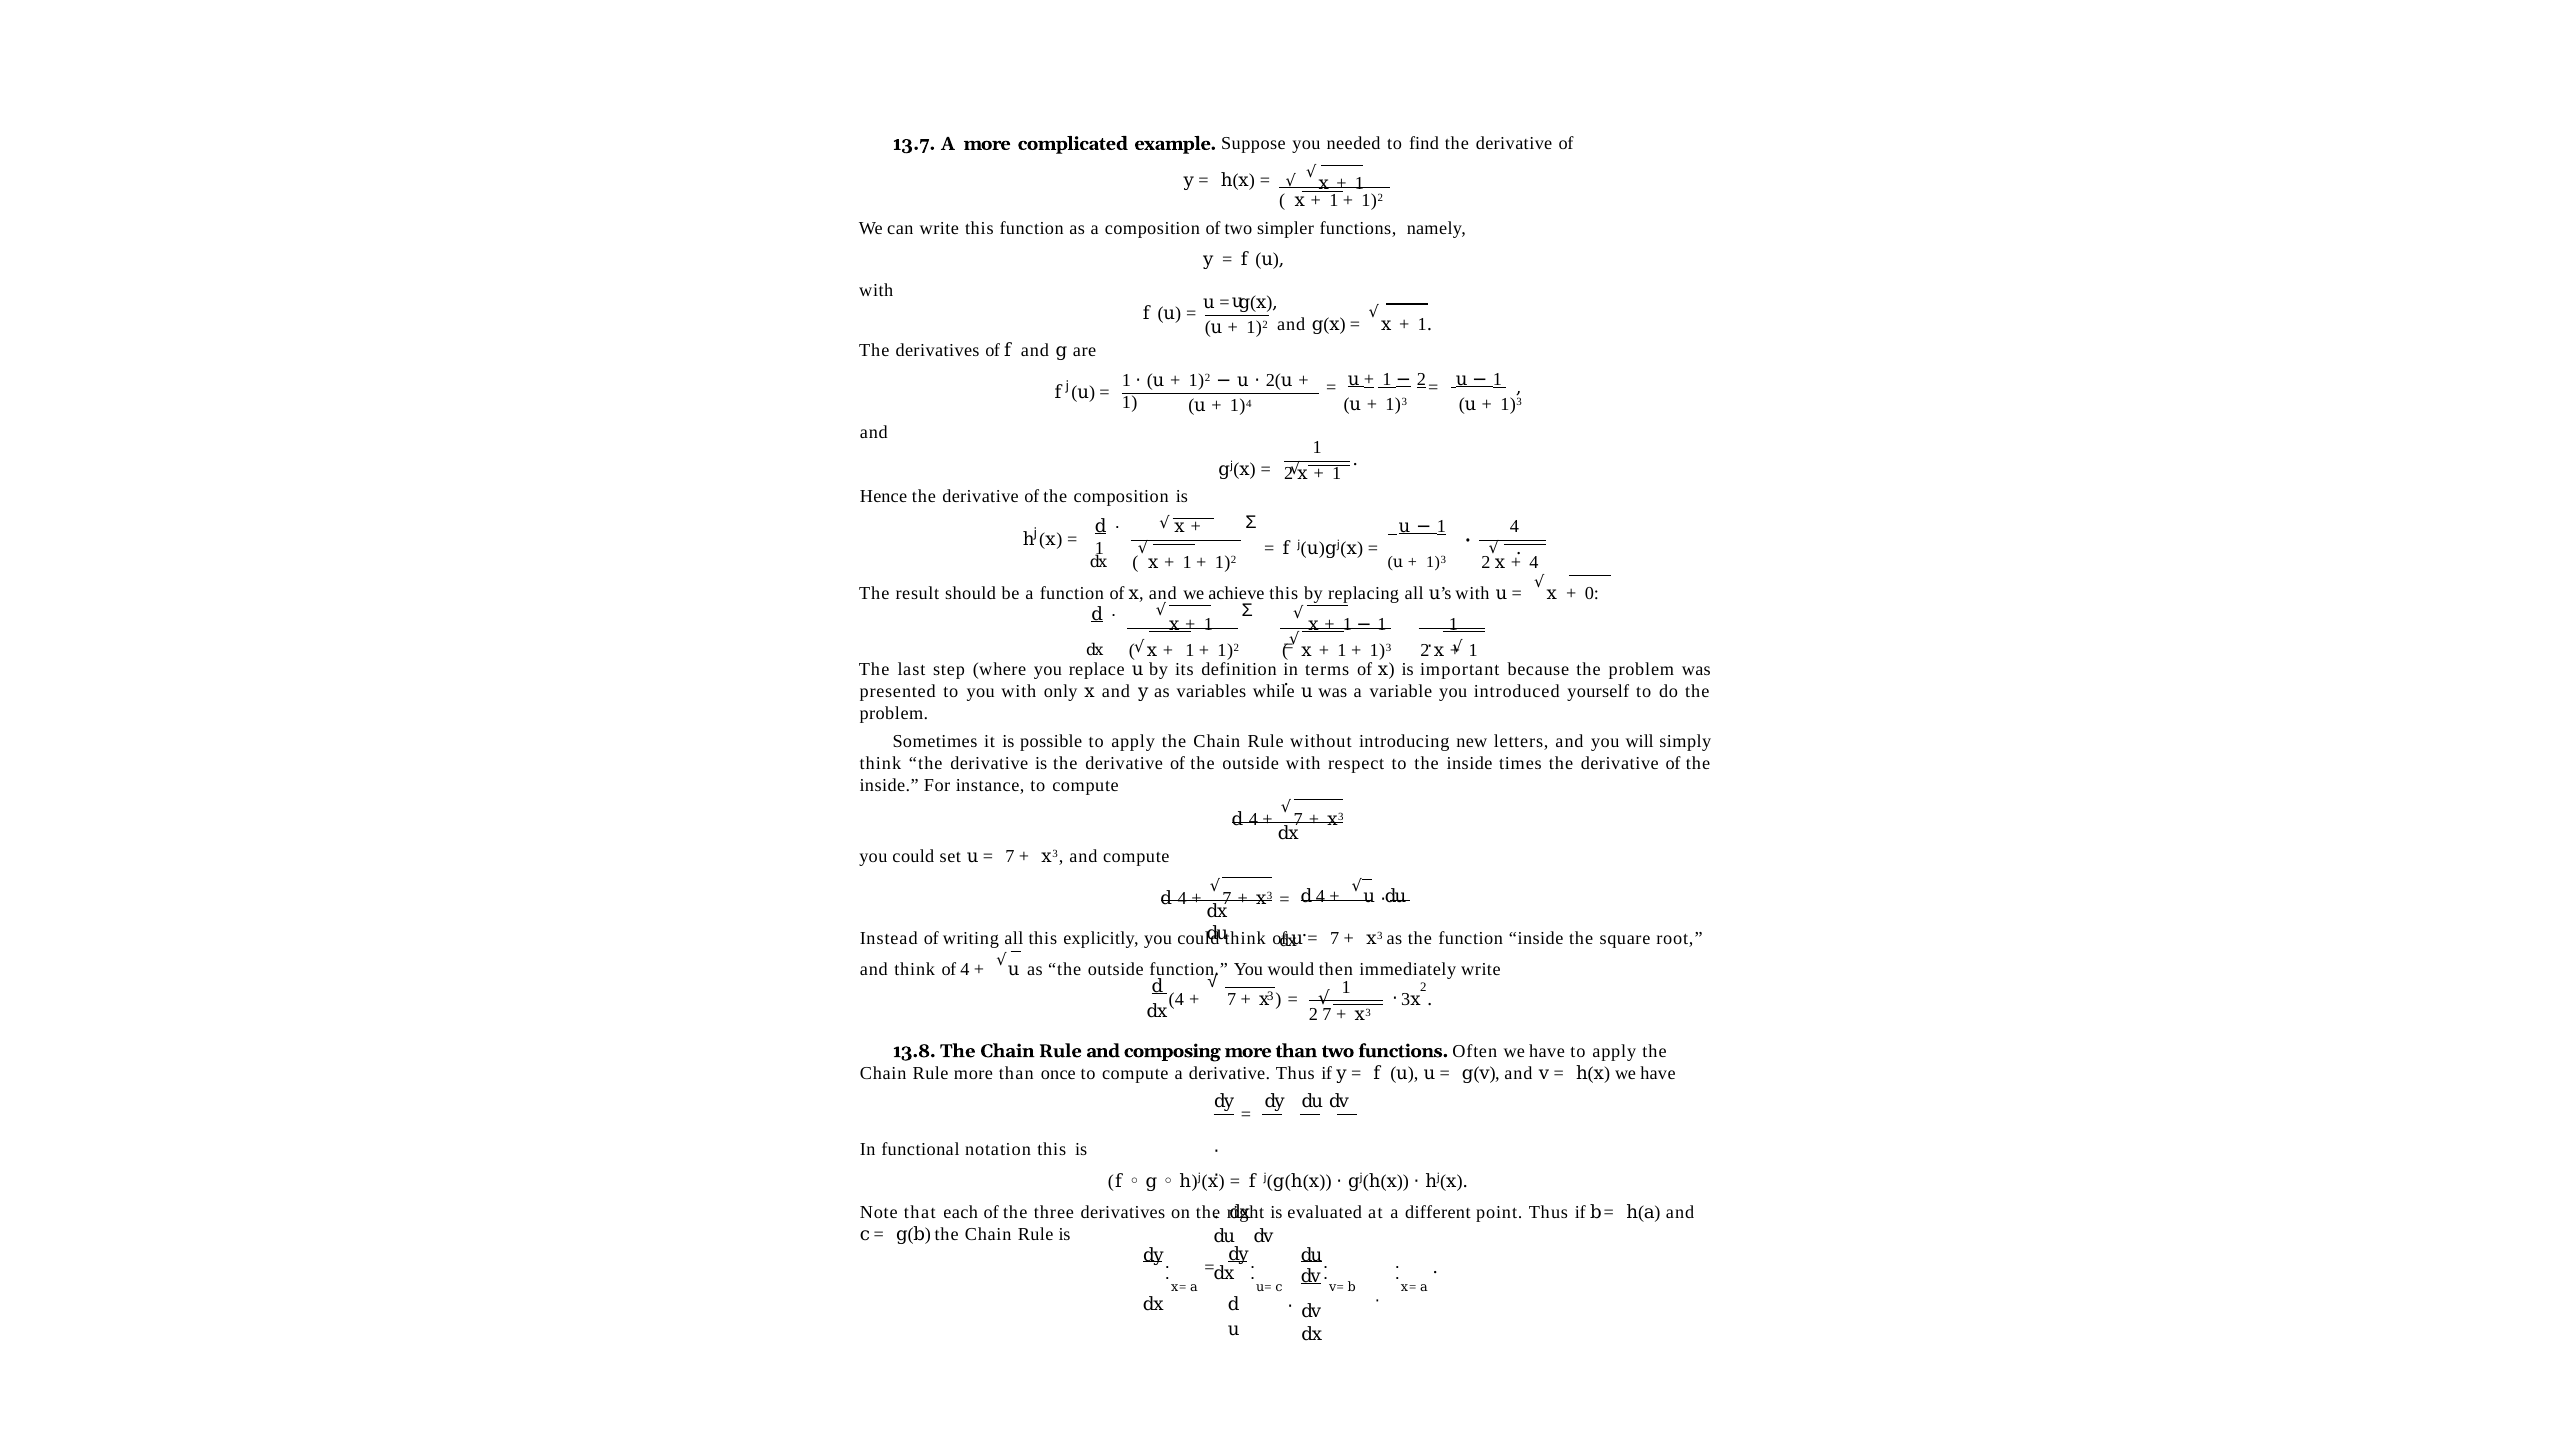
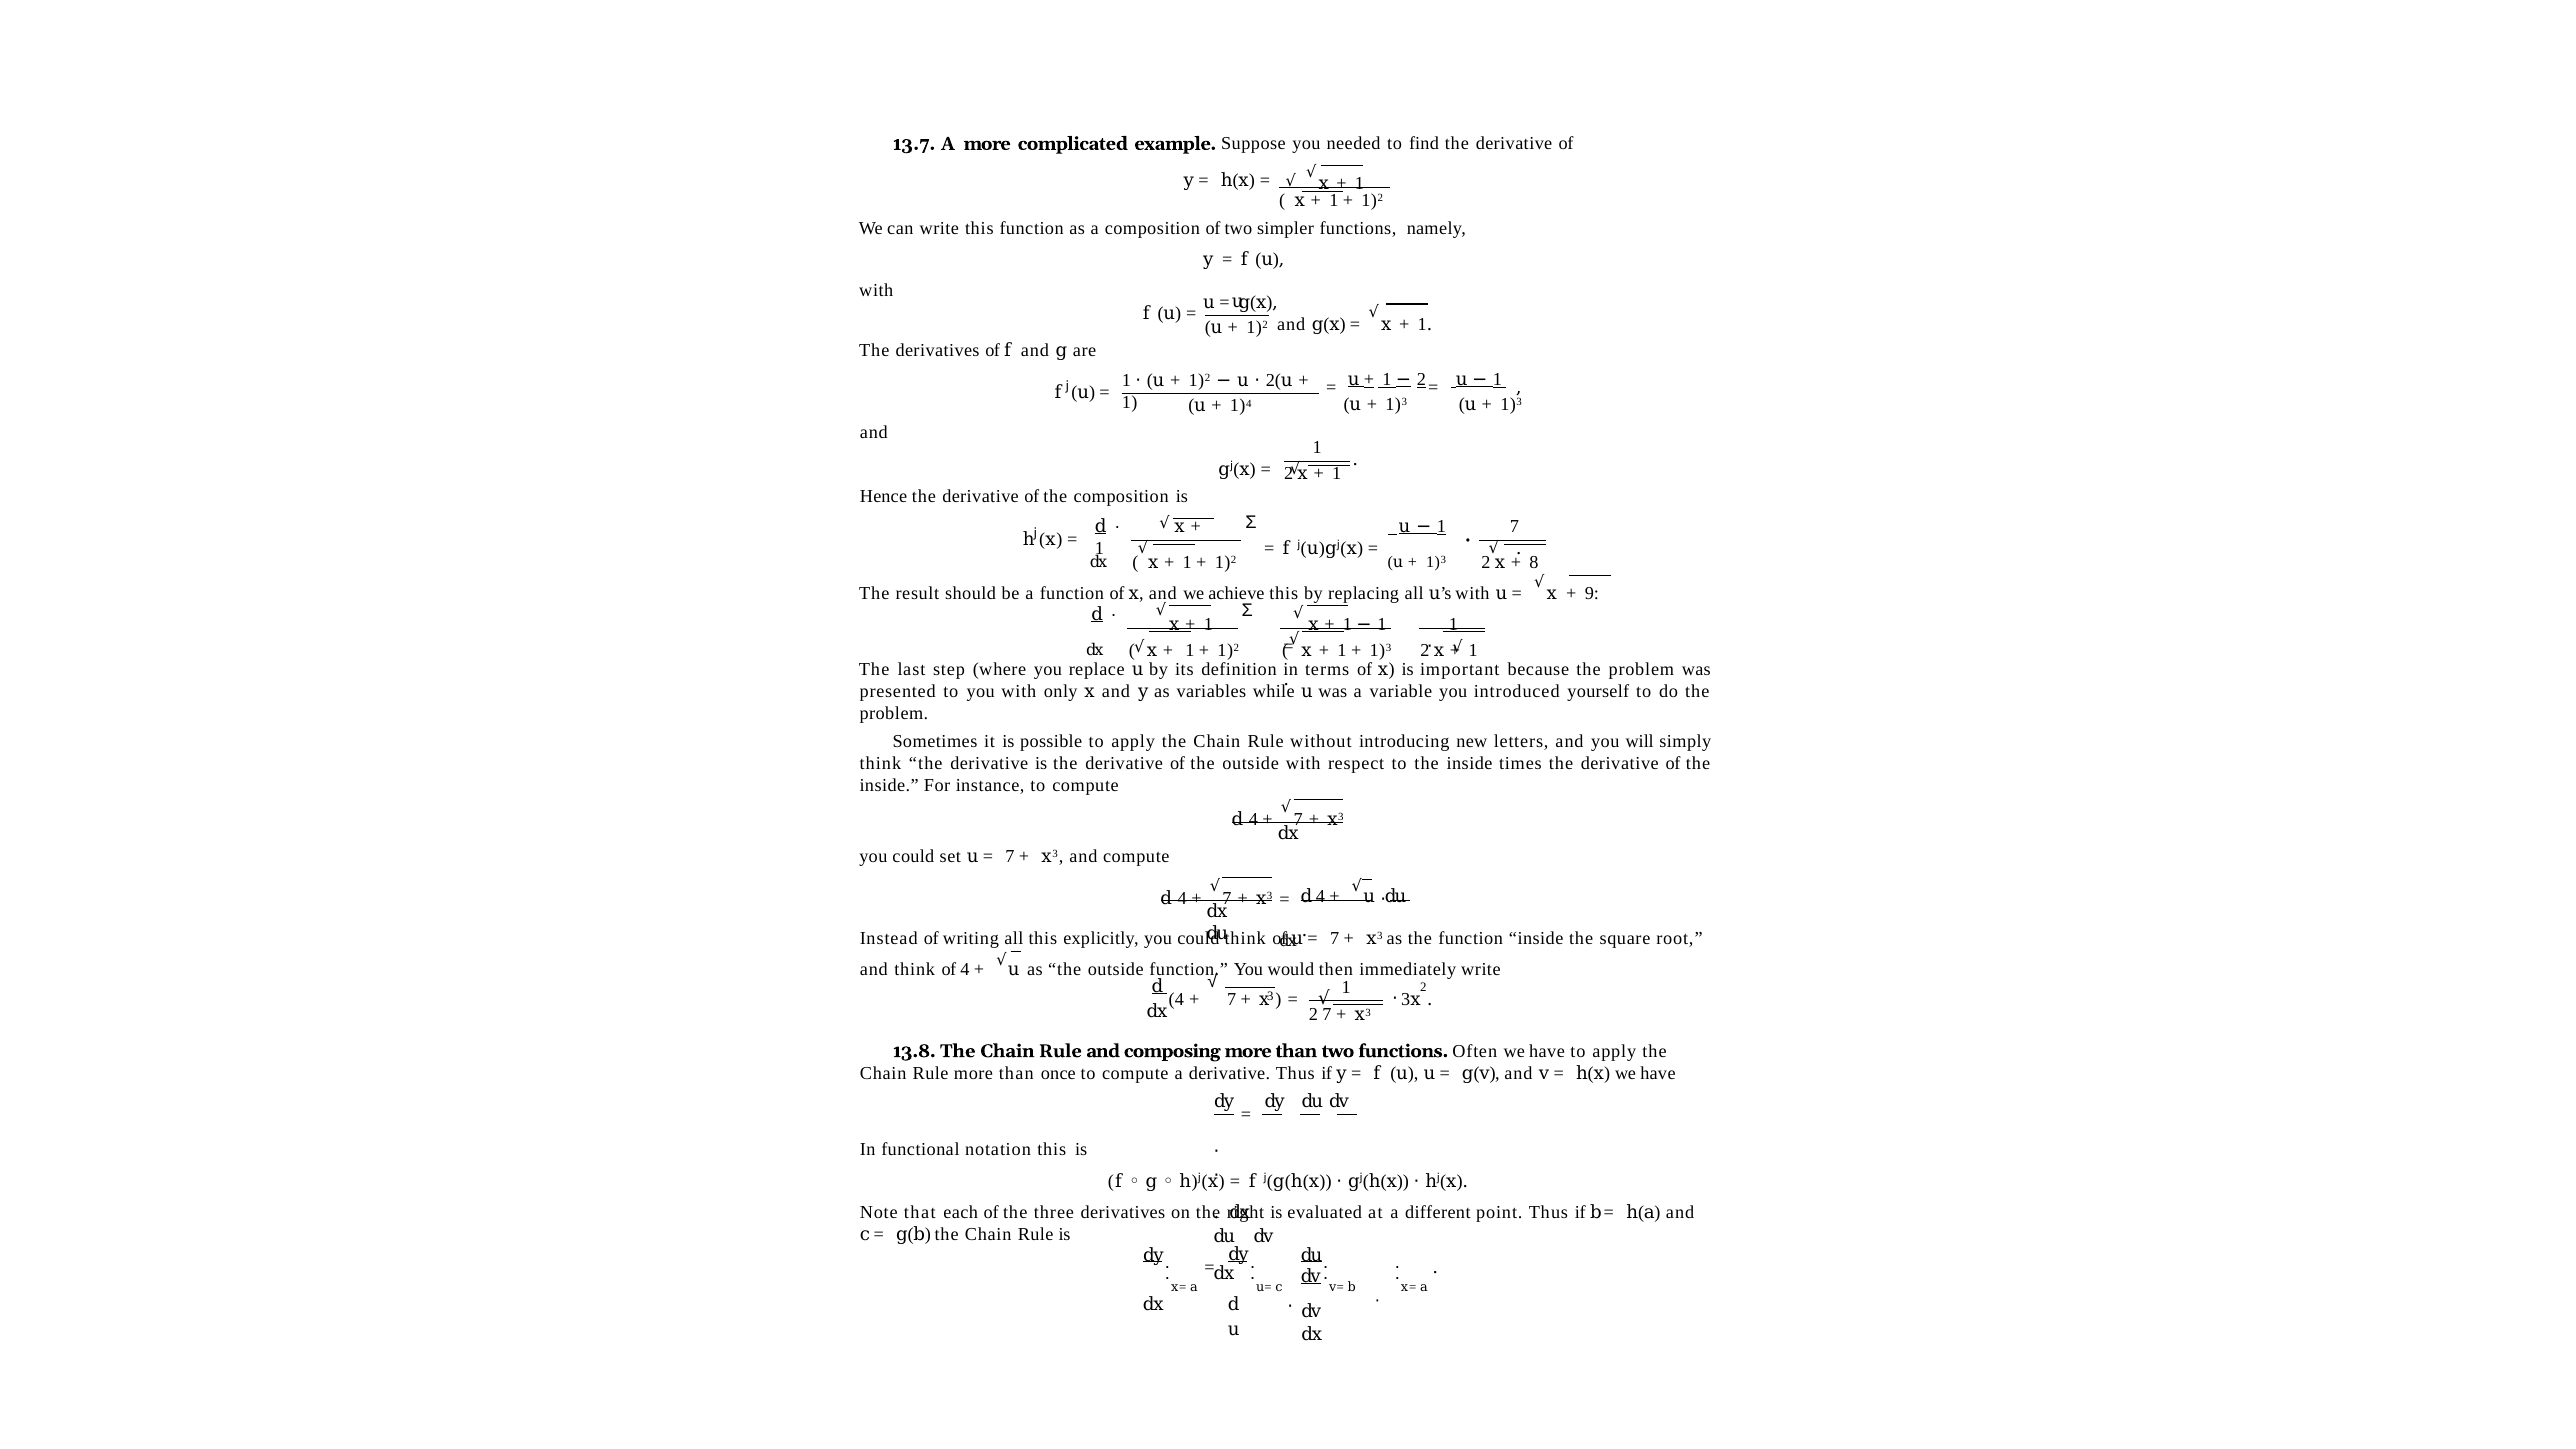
1 4: 4 -> 7 (1514, 527)
4: 4 -> 8 (1534, 562)
0: 0 -> 9 (1592, 594)
